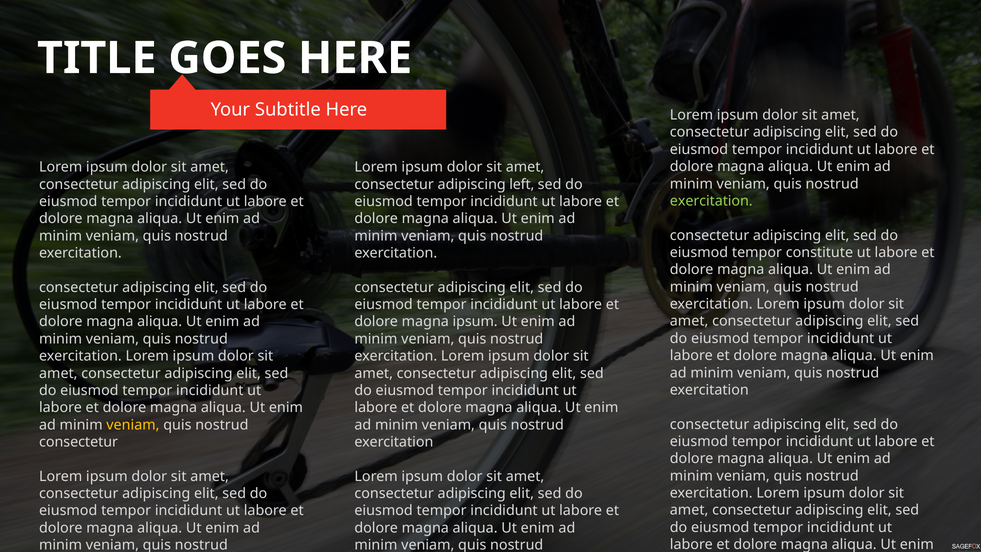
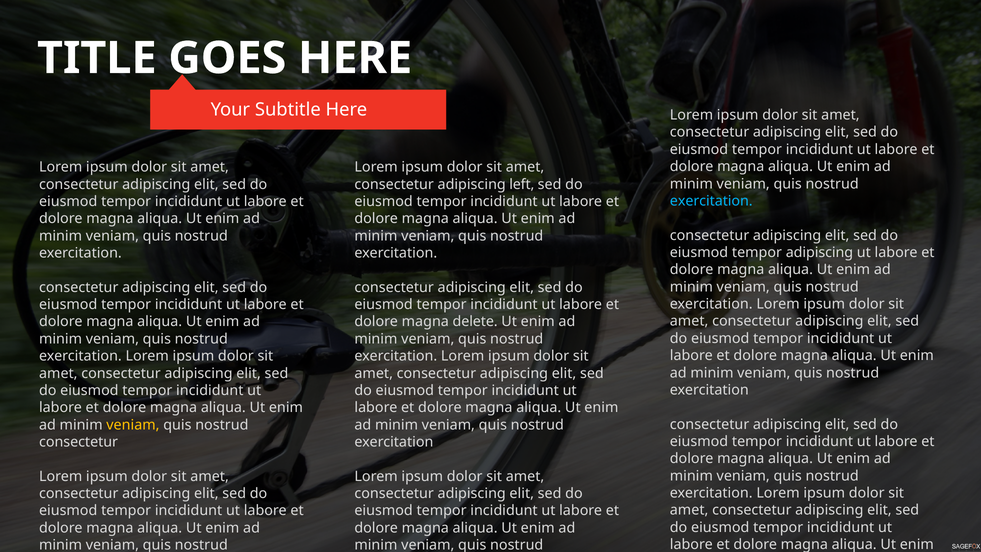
exercitation colour: light green -> light blue (711, 201)
tempor constitute: constitute -> adipiscing (819, 252)
magna ipsum: ipsum -> delete (475, 322)
